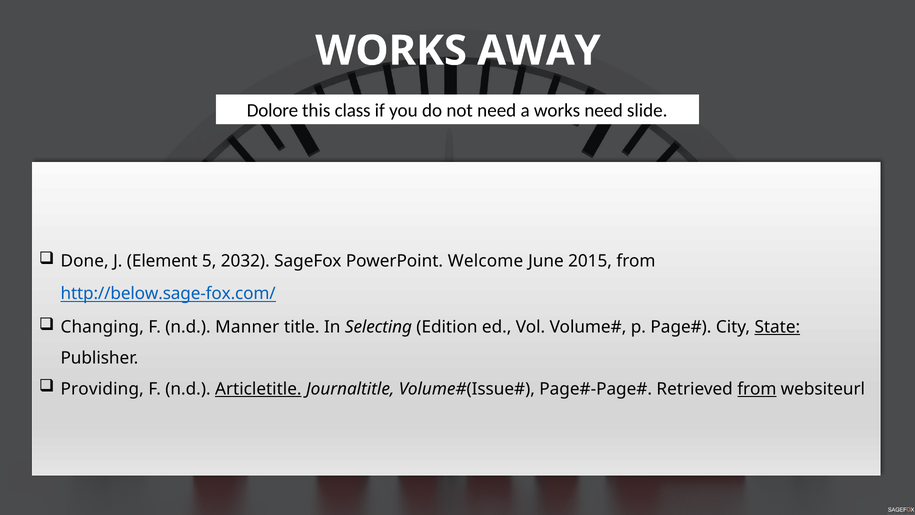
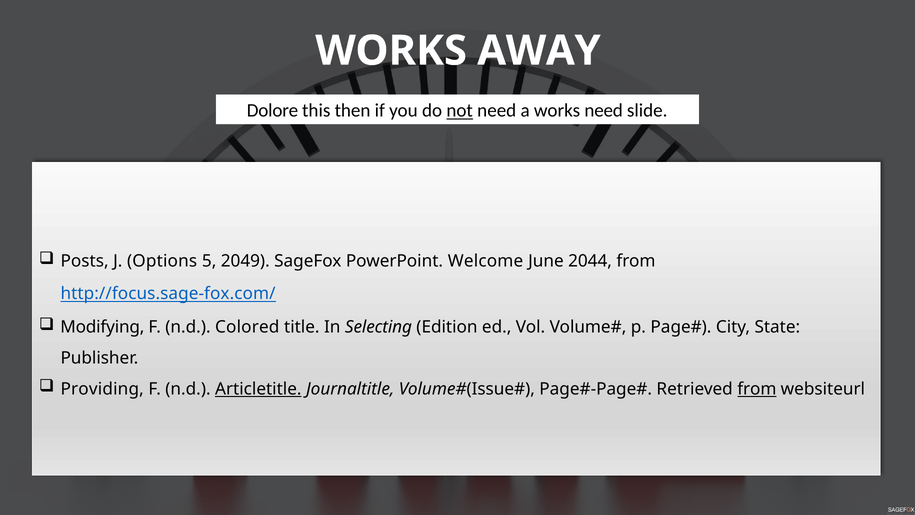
class: class -> then (353, 111)
not underline: none -> present (460, 111)
Done: Done -> Posts (85, 261)
Element: Element -> Options (162, 261)
2032: 2032 -> 2049 (245, 261)
2015: 2015 -> 2044 (590, 261)
http://below.sage-fox.com/: http://below.sage-fox.com/ -> http://focus.sage-fox.com/ (168, 293)
Changing: Changing -> Modifying (102, 327)
Manner: Manner -> Colored (247, 327)
State underline: present -> none (777, 327)
